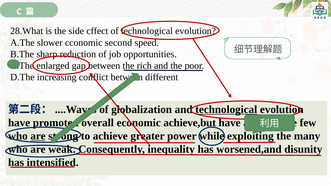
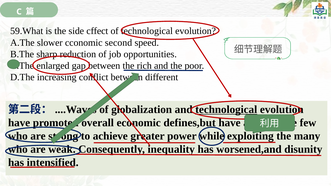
28.What: 28.What -> 59.What (27, 31)
achieve,but: achieve,but -> defines,but (190, 123)
are underline: present -> none (38, 136)
